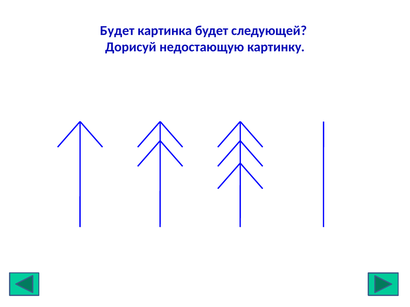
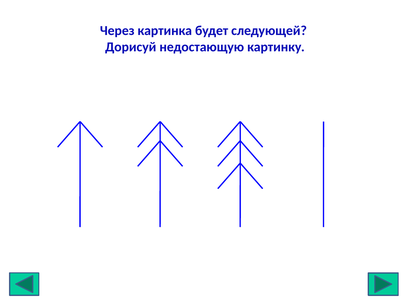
Будет: Будет -> Через (117, 31)
